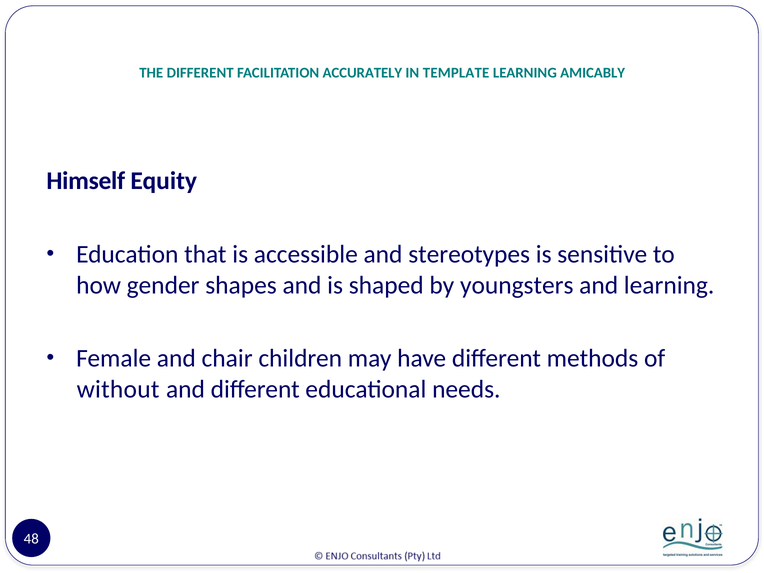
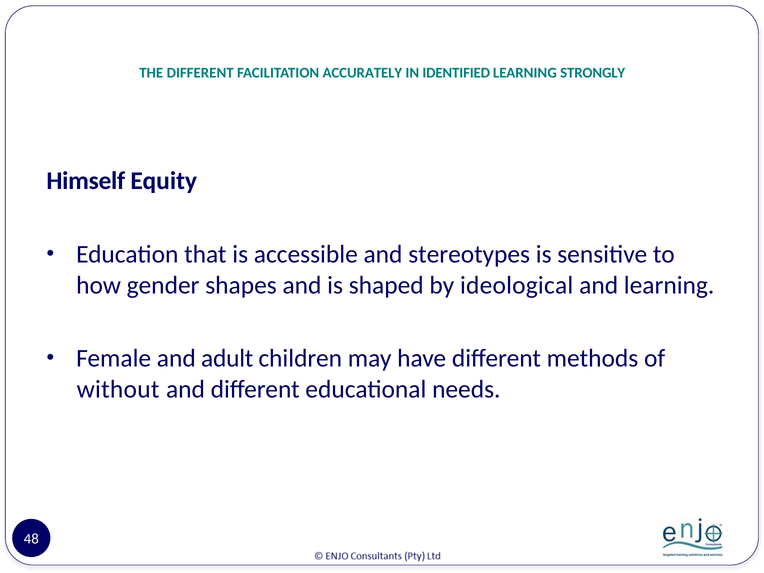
TEMPLATE: TEMPLATE -> IDENTIFIED (456, 73)
AMICABLY: AMICABLY -> STRONGLY (593, 73)
youngsters: youngsters -> ideological (517, 285)
chair: chair -> adult (227, 359)
